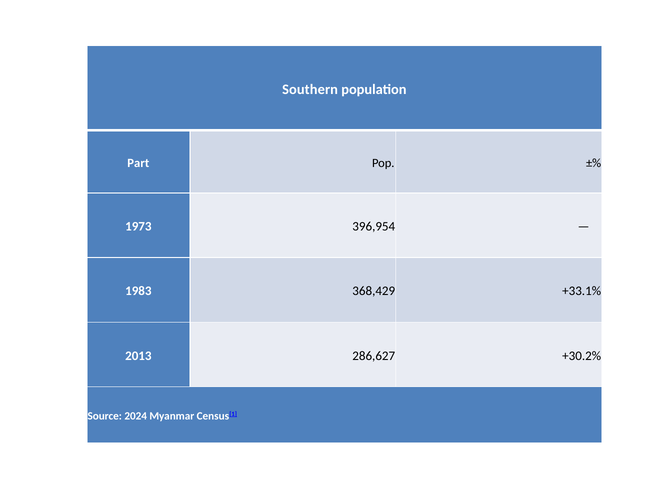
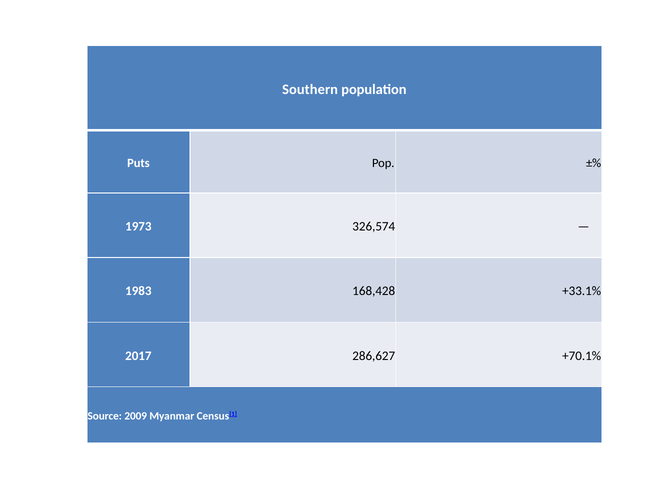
Part: Part -> Puts (138, 163)
396,954: 396,954 -> 326,574 (374, 226)
368,429: 368,429 -> 168,428 (374, 291)
2013: 2013 -> 2017 (138, 356)
+30.2%: +30.2% -> +70.1% (582, 356)
2024: 2024 -> 2009 (136, 416)
